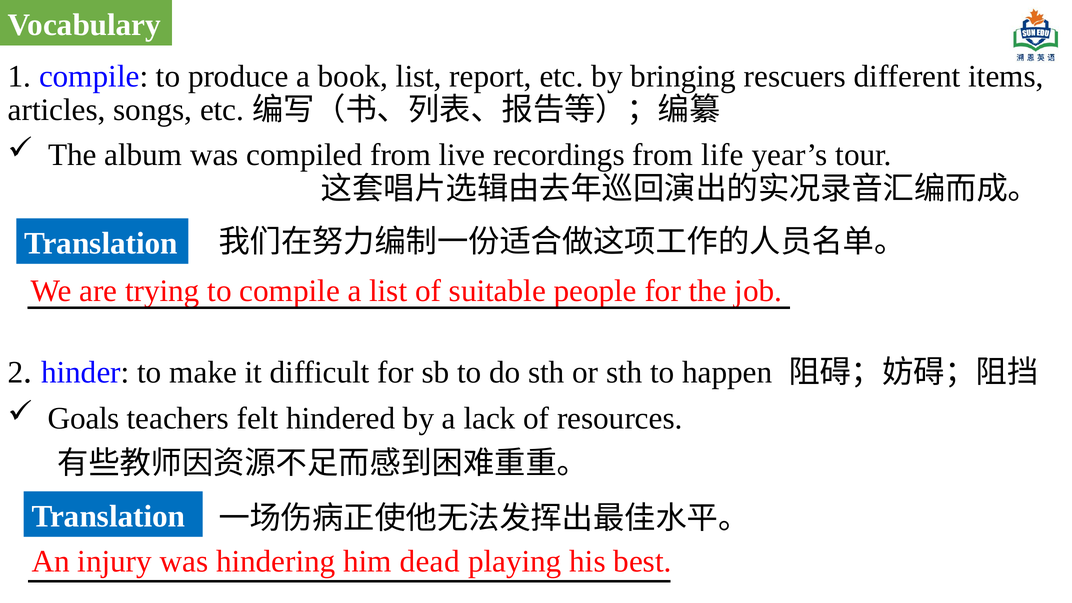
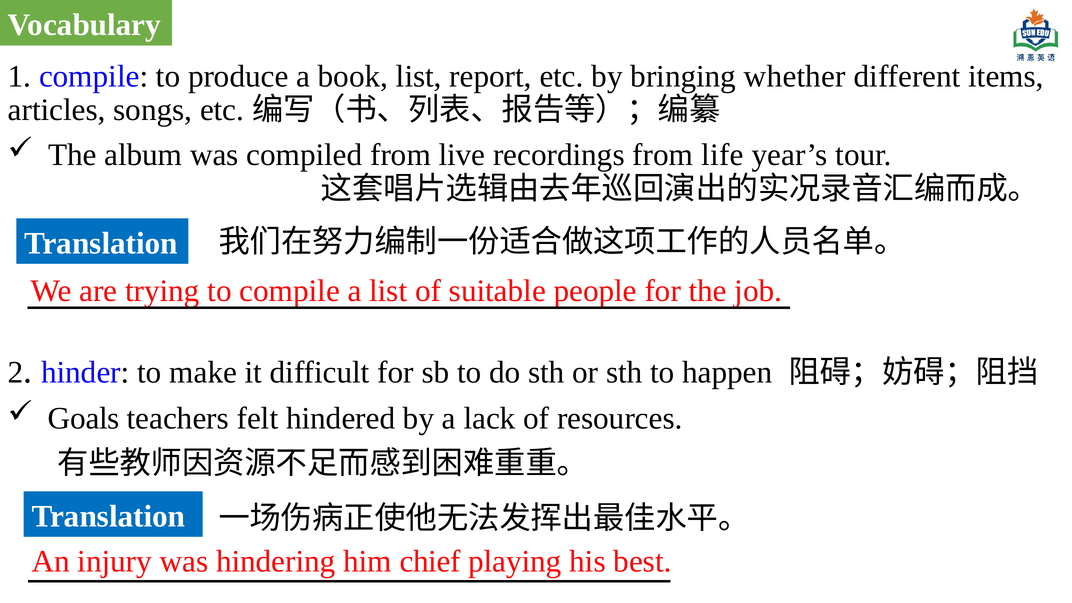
rescuers: rescuers -> whether (795, 76)
dead: dead -> chief (430, 562)
